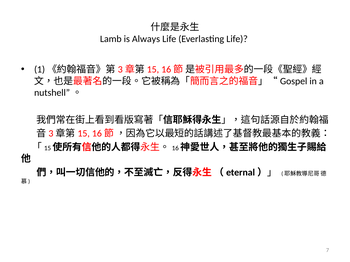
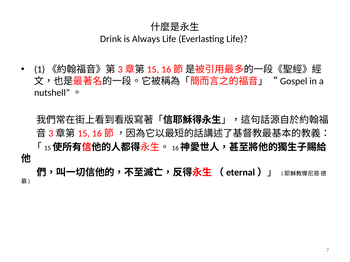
Lamb: Lamb -> Drink (111, 39)
